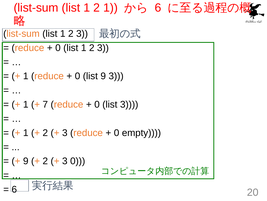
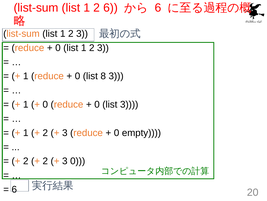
2 1: 1 -> 6 (111, 8)
list 9: 9 -> 8 (103, 76)
7: 7 -> 0 (45, 104)
9: 9 -> 2 (26, 161)
